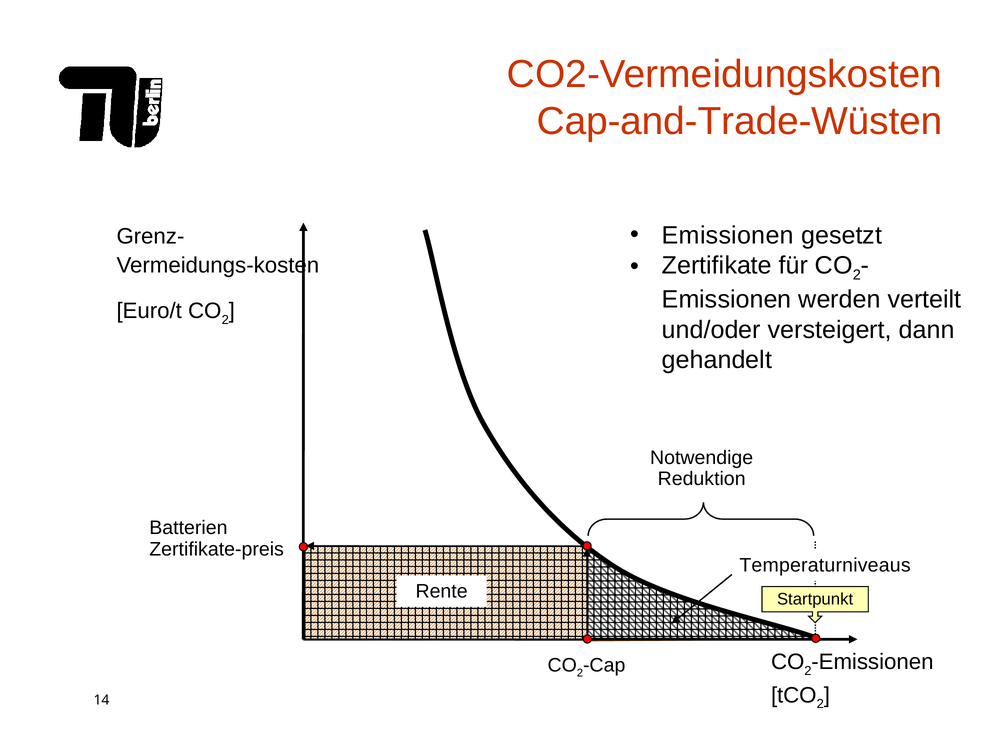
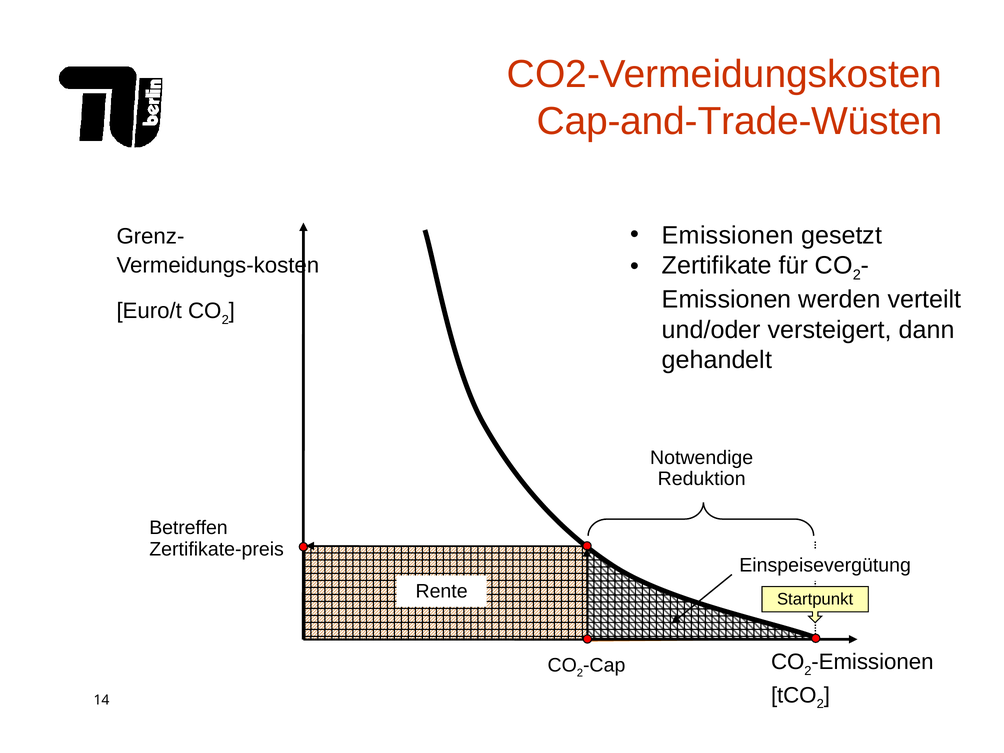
Batterien: Batterien -> Betreffen (188, 528)
Temperaturniveaus: Temperaturniveaus -> Einspeisevergütung (825, 565)
